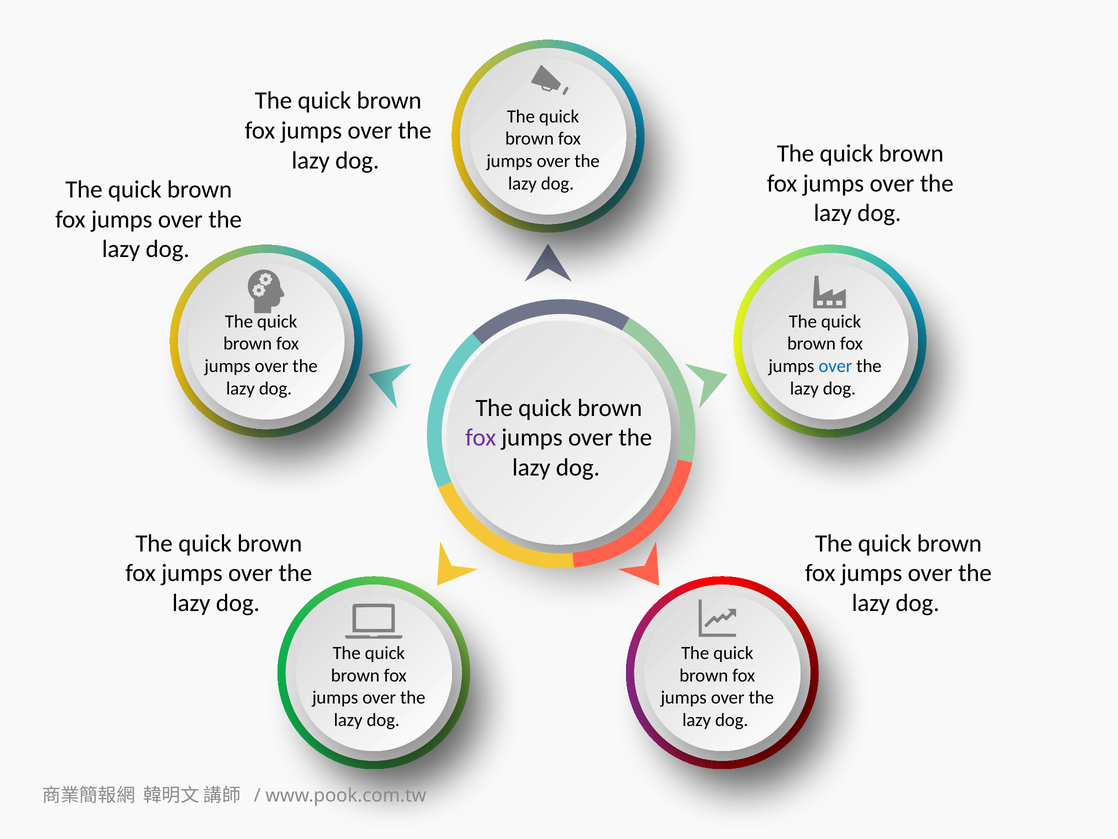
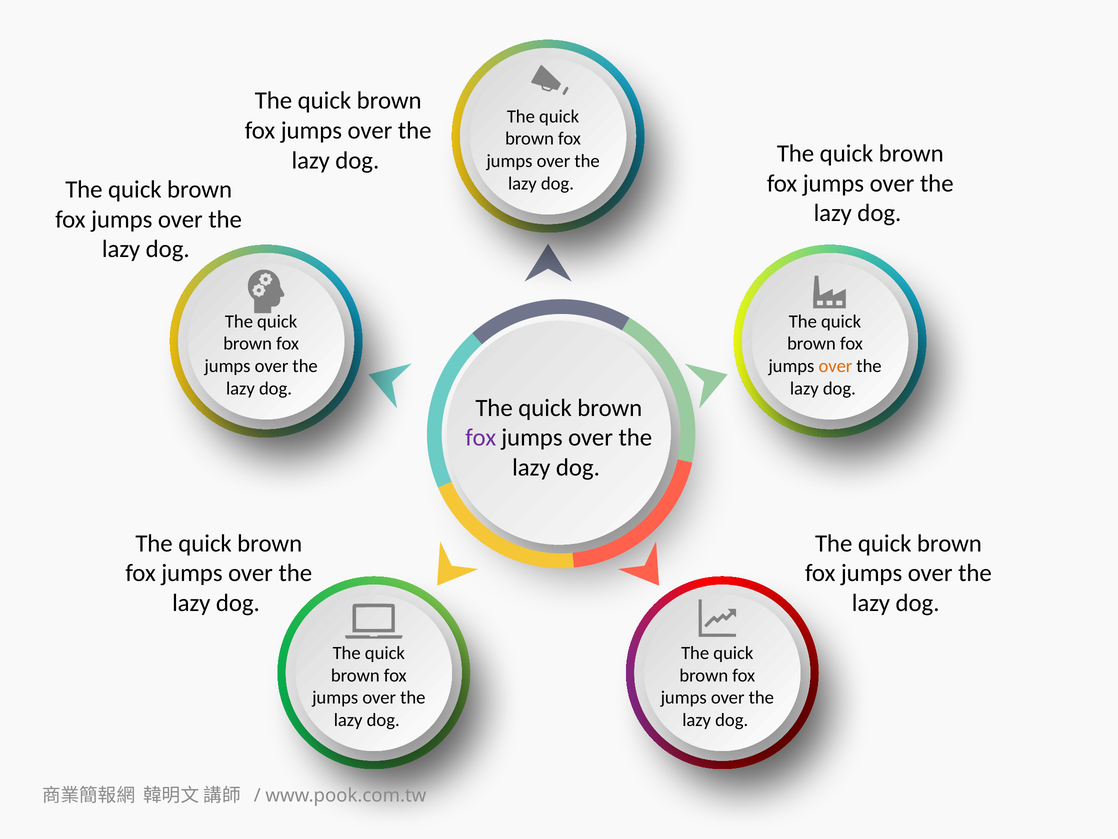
over colour: blue -> orange (835, 366)
